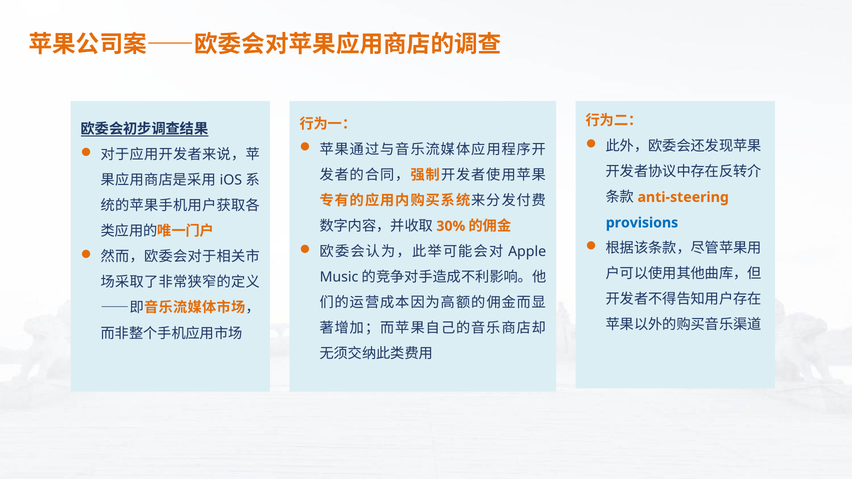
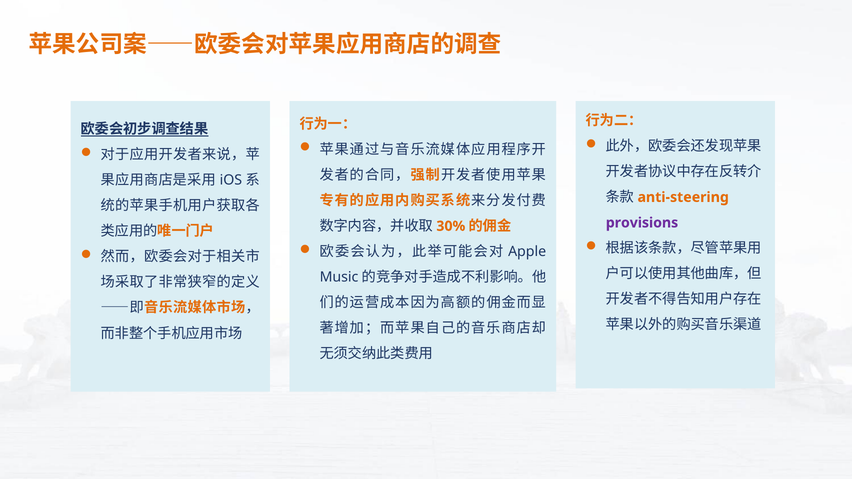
provisions colour: blue -> purple (642, 223)
